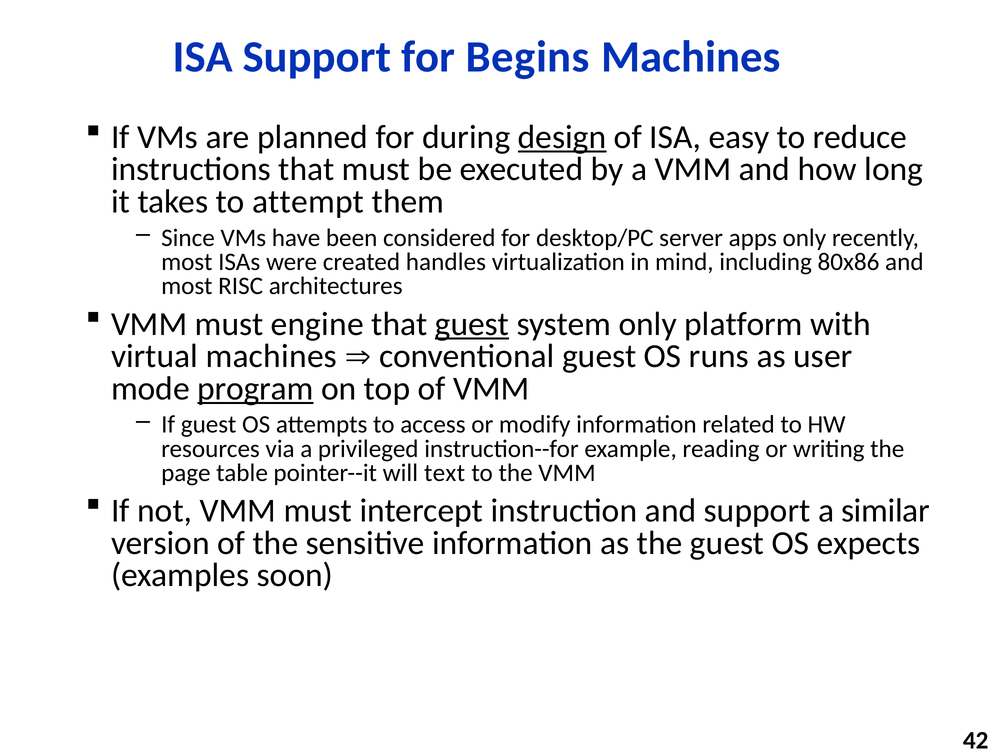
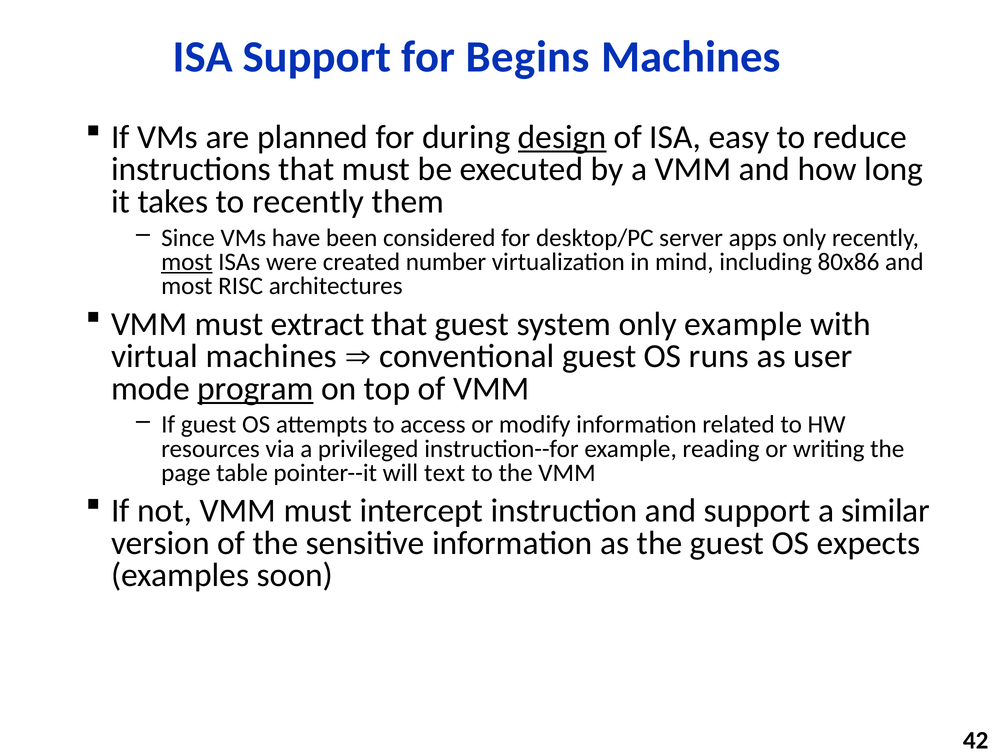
to attempt: attempt -> recently (308, 202)
most underline: none -> present (187, 262)
handles: handles -> number (446, 262)
engine: engine -> extract (318, 324)
guest underline: present -> none (472, 324)
only platform: platform -> example (743, 324)
